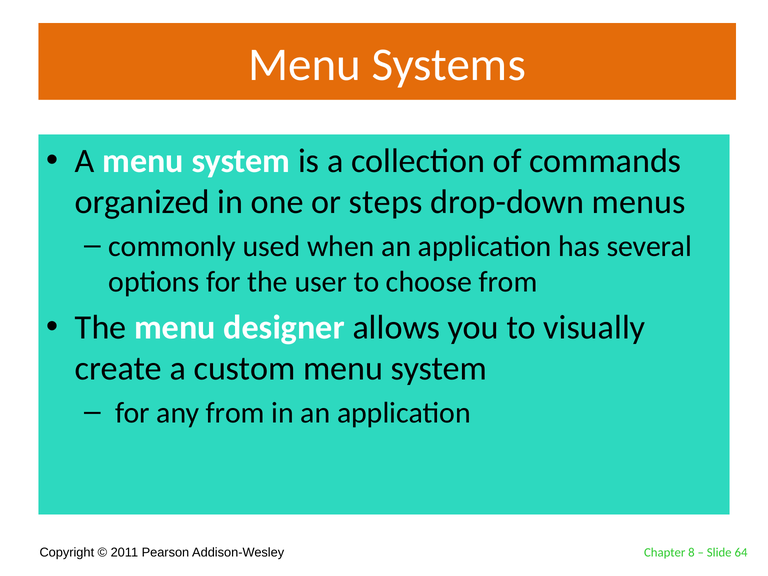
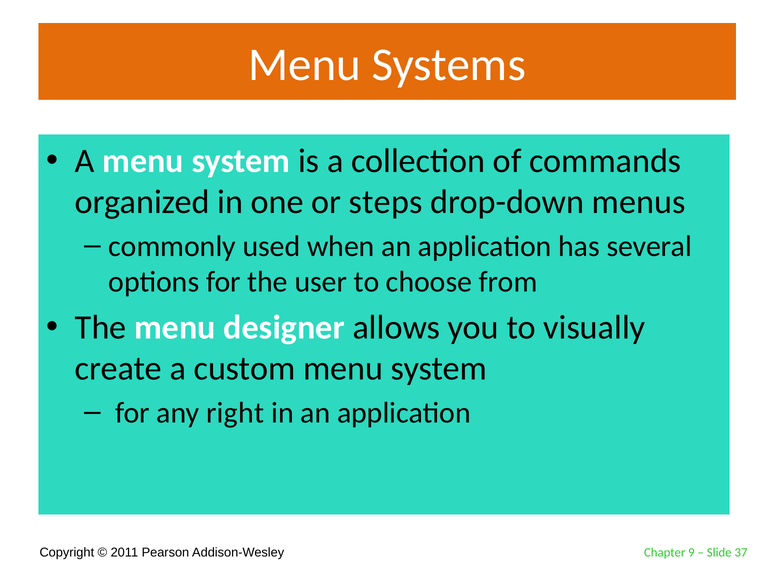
any from: from -> right (235, 413)
8: 8 -> 9 (691, 552)
64: 64 -> 37 (741, 552)
